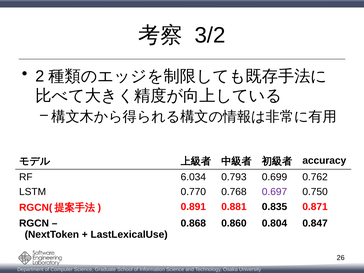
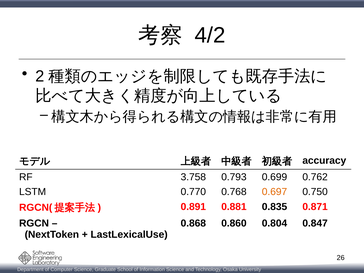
3/2: 3/2 -> 4/2 (210, 35)
6.034: 6.034 -> 3.758 (193, 177)
0.697 colour: purple -> orange (274, 192)
